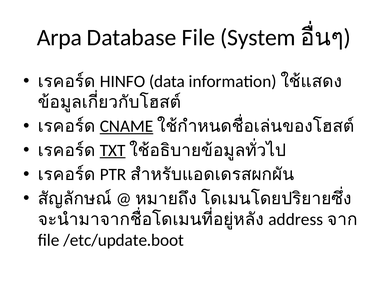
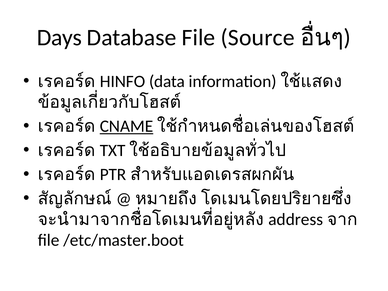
Arpa: Arpa -> Days (59, 38)
System: System -> Source (258, 38)
TXT underline: present -> none (113, 150)
/etc/update.boot: /etc/update.boot -> /etc/master.boot (124, 240)
